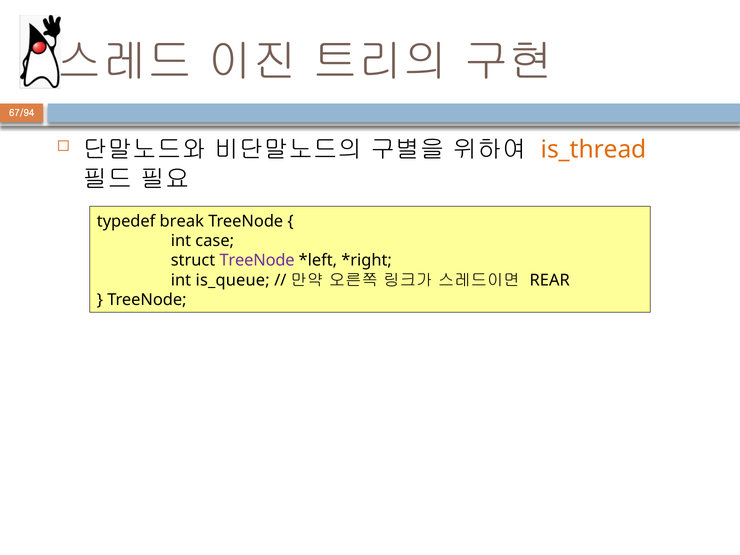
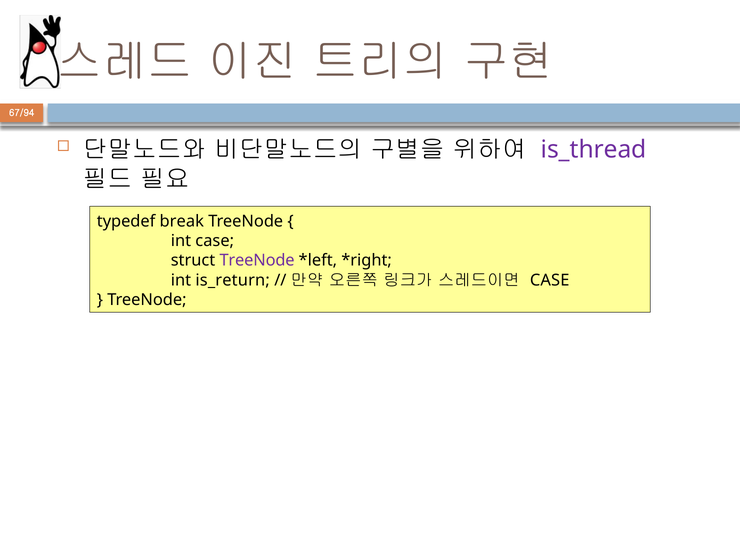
is_thread colour: orange -> purple (594, 150)
is_queue: is_queue -> is_return (233, 280)
REAR: REAR -> CASE (550, 280)
